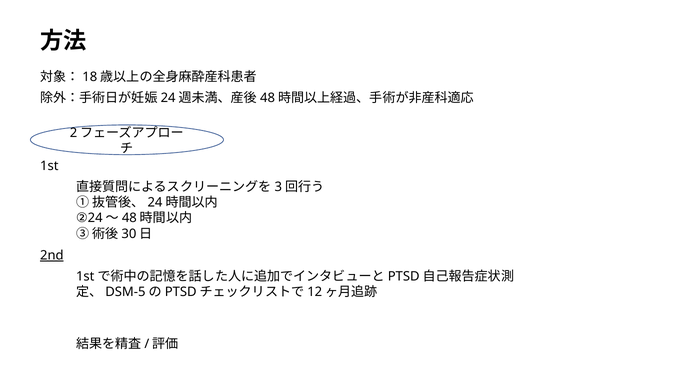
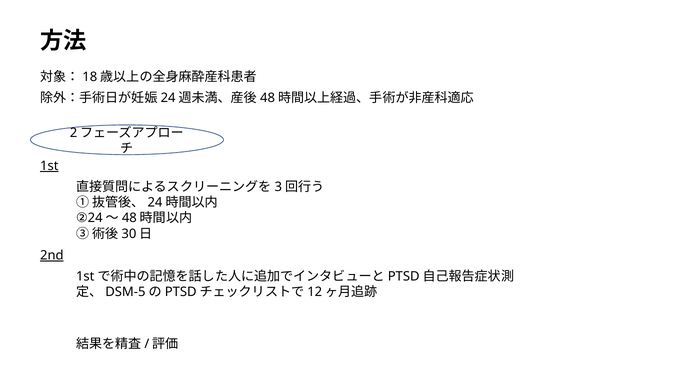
1st underline: none -> present (49, 166)
